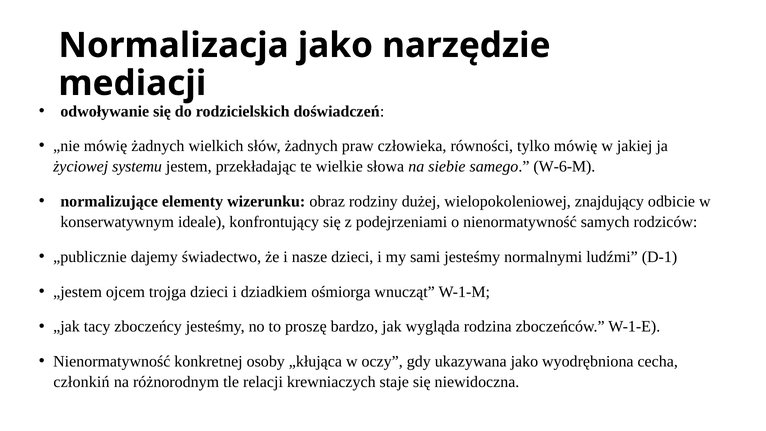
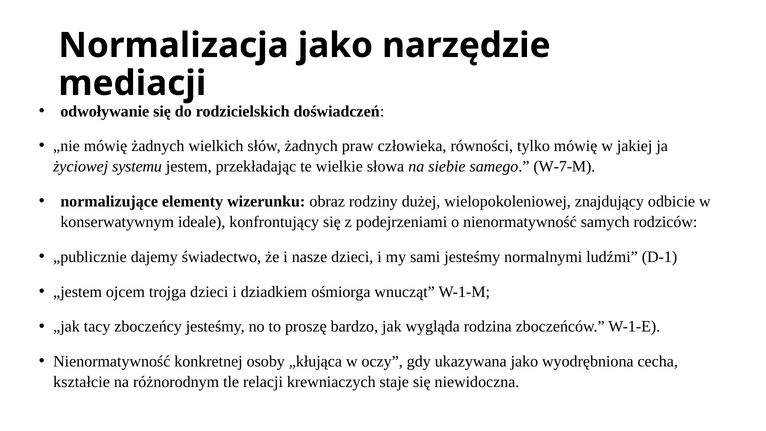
W-6-M: W-6-M -> W-7-M (564, 167)
członkiń: członkiń -> kształcie (82, 382)
